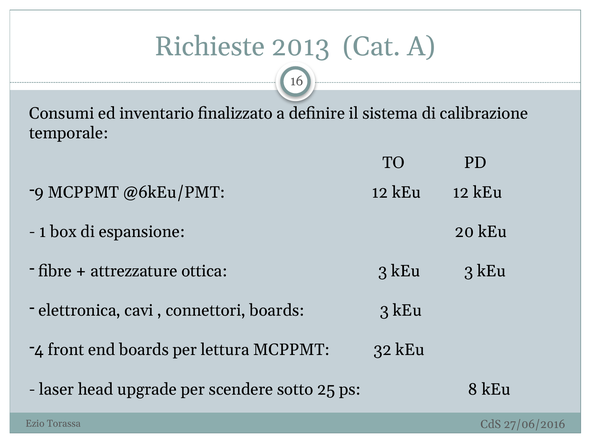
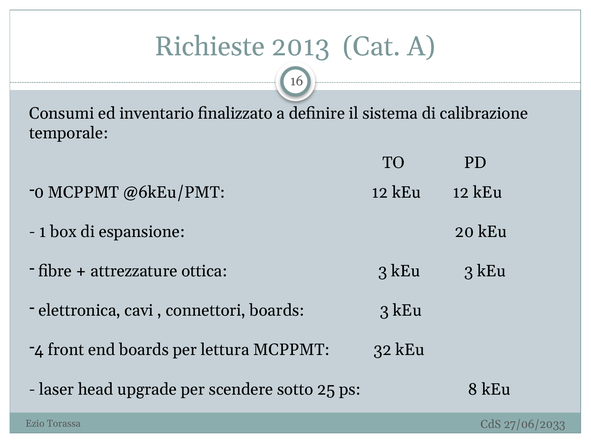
9: 9 -> 0 (39, 192)
27/06/2016: 27/06/2016 -> 27/06/2033 (535, 425)
